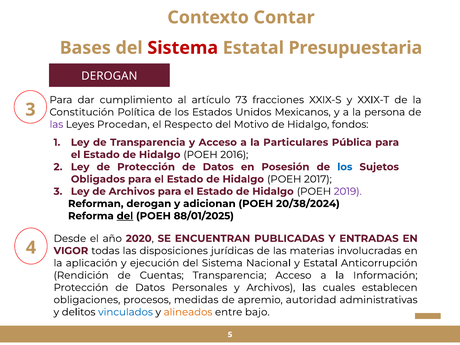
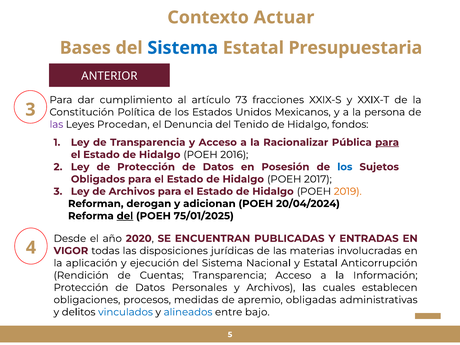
Contar: Contar -> Actuar (284, 17)
Sistema colour: red -> blue (183, 48)
DEROGAN: DEROGAN -> ANTERIOR (109, 76)
Respecto: Respecto -> Denuncia (188, 124)
Motivo: Motivo -> Tenido (251, 124)
Particulares: Particulares -> Racionalizar (296, 142)
para underline: none -> present (387, 142)
2019 colour: purple -> orange (348, 191)
20/38/2024: 20/38/2024 -> 20/04/2024 (308, 204)
88/01/2025: 88/01/2025 -> 75/01/2025 (204, 216)
autoridad: autoridad -> obligadas (311, 300)
alineados colour: orange -> blue (188, 312)
